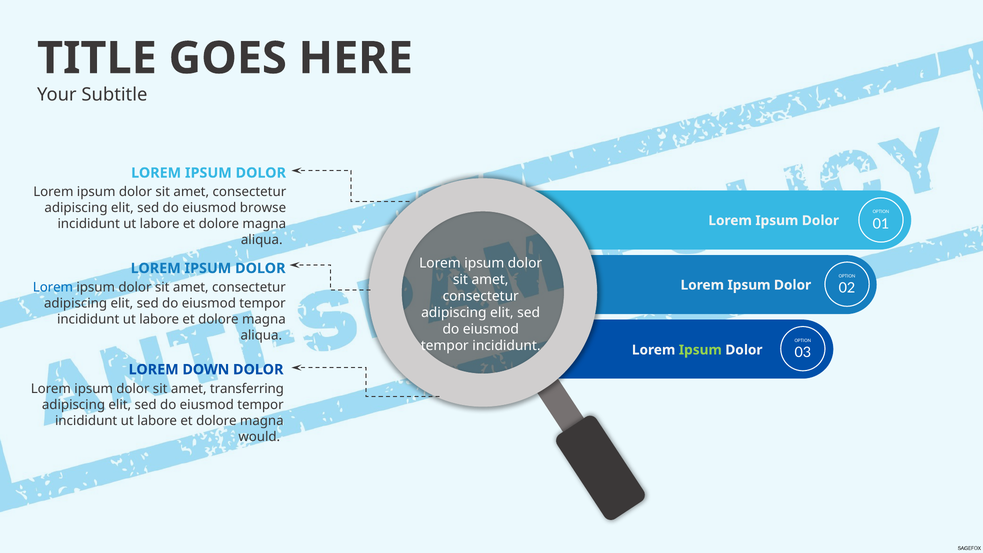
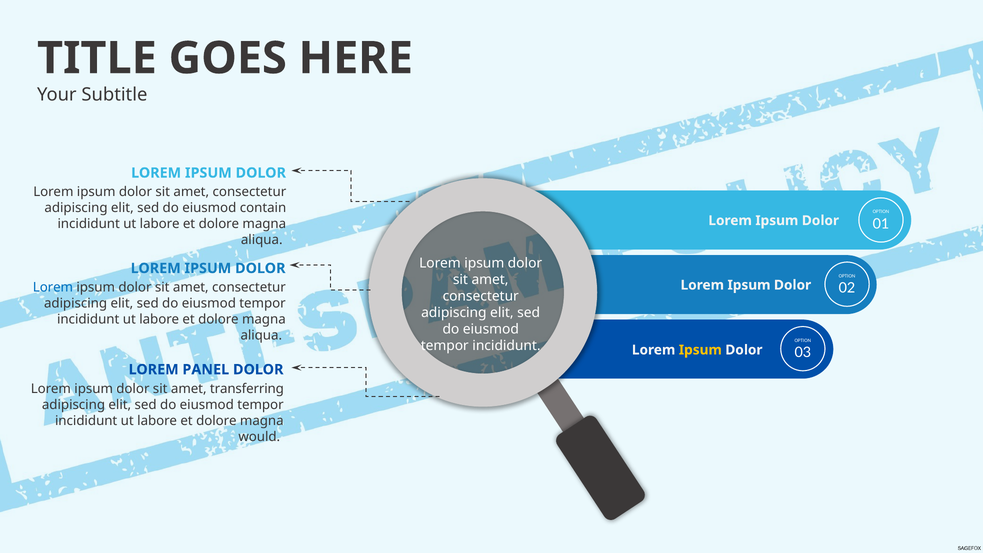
browse: browse -> contain (263, 208)
Ipsum colour: light green -> yellow (700, 350)
DOWN: DOWN -> PANEL (206, 369)
